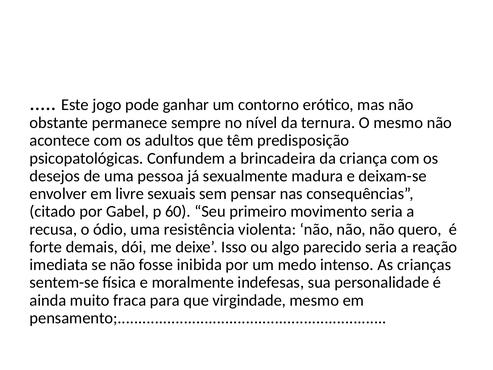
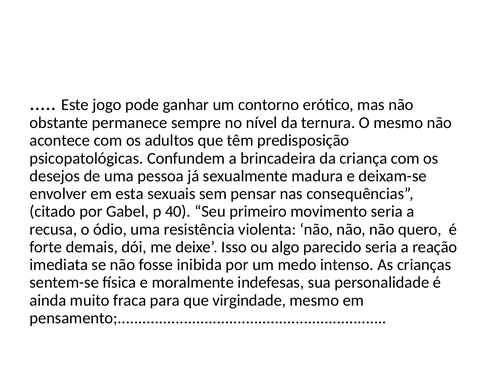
livre: livre -> esta (130, 194)
60: 60 -> 40 (178, 211)
